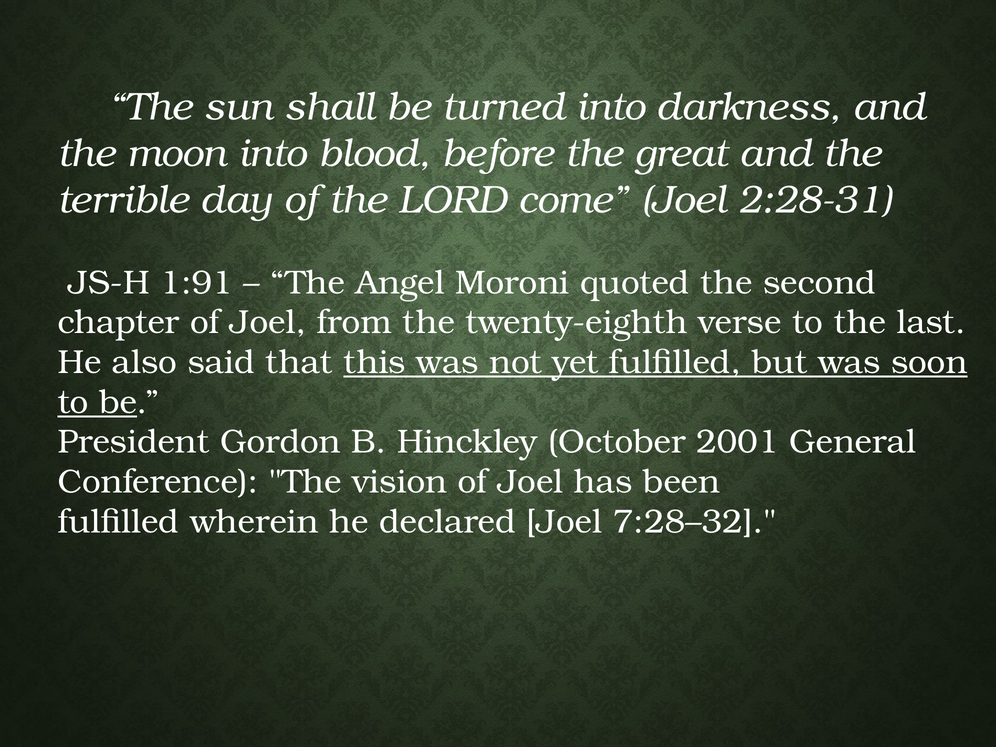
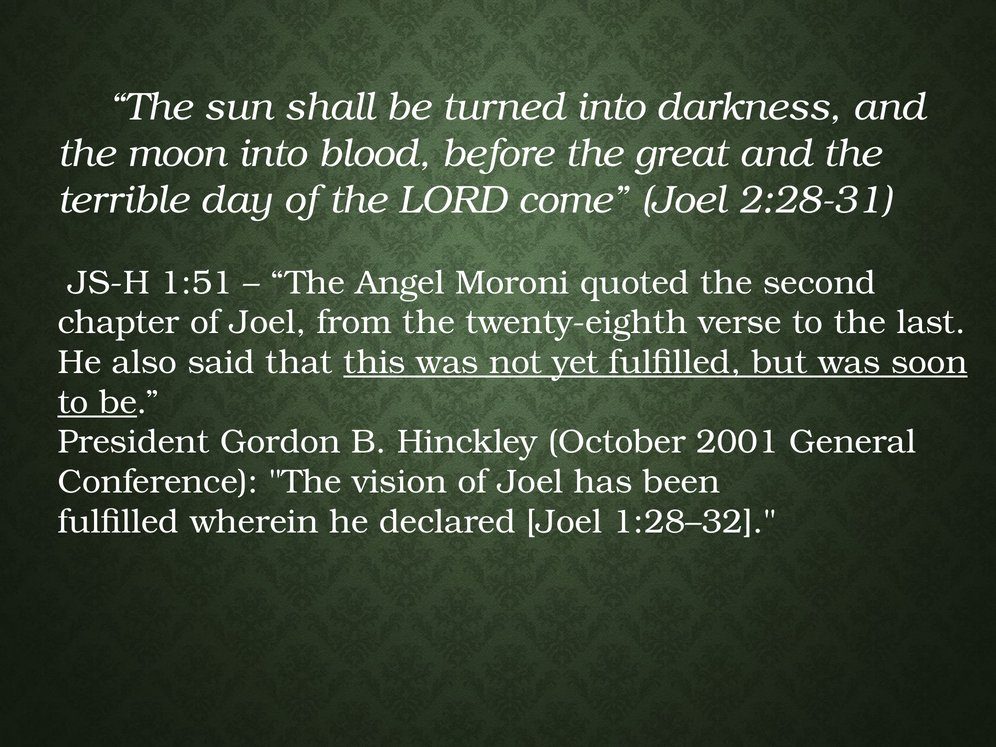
1:91: 1:91 -> 1:51 (197, 283)
7:28–32: 7:28–32 -> 1:28–32 (695, 522)
